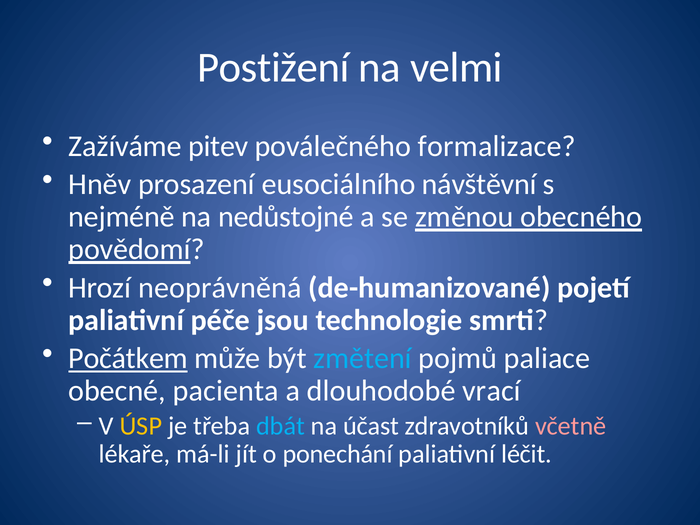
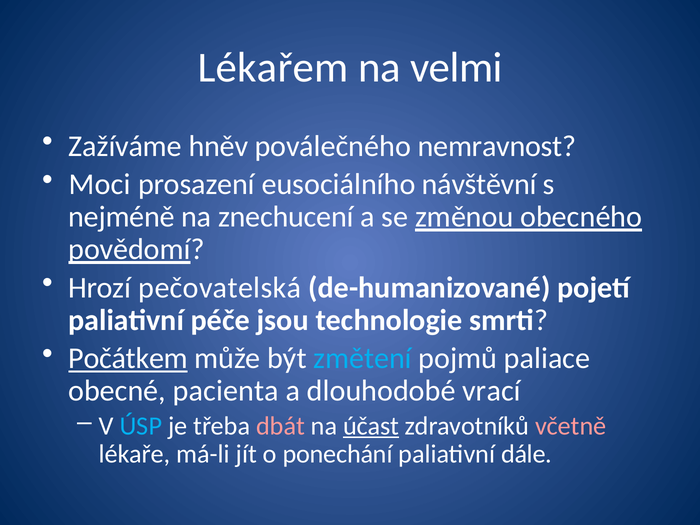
Postižení: Postižení -> Lékařem (273, 68)
pitev: pitev -> hněv (218, 146)
formalizace: formalizace -> nemravnost (497, 146)
Hněv: Hněv -> Moci (100, 184)
nedůstojné: nedůstojné -> znechucení (286, 217)
neoprávněná: neoprávněná -> pečovatelská (220, 288)
ÚSP colour: yellow -> light blue (141, 426)
dbát colour: light blue -> pink (281, 426)
účast underline: none -> present (371, 426)
léčit: léčit -> dále (527, 454)
